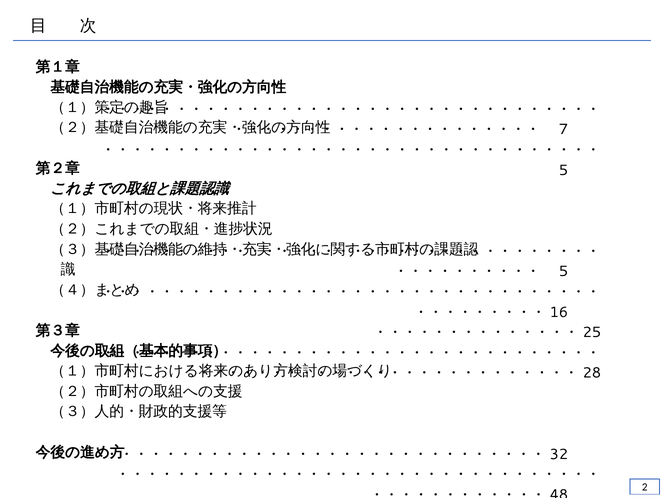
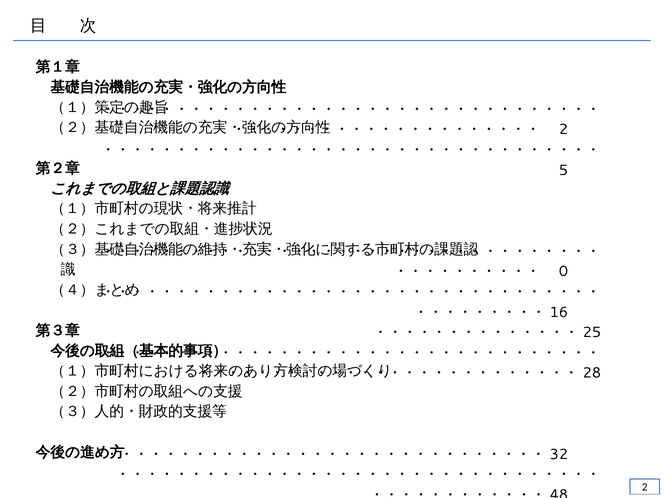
7: 7 -> 2 (564, 130)
5: 5 -> 0 (564, 272)
